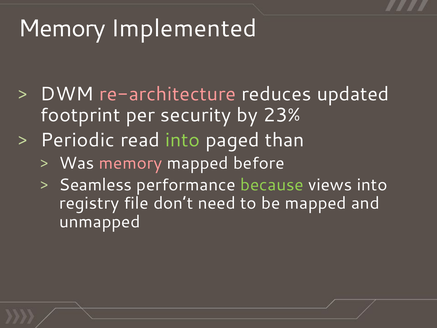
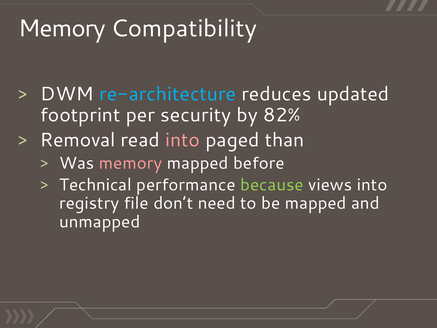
Implemented: Implemented -> Compatibility (184, 28)
re-architecture colour: pink -> light blue (168, 94)
23%: 23% -> 82% (282, 115)
Periodic: Periodic -> Removal (78, 140)
into colour: light green -> pink (183, 140)
Seamless: Seamless -> Technical (95, 185)
